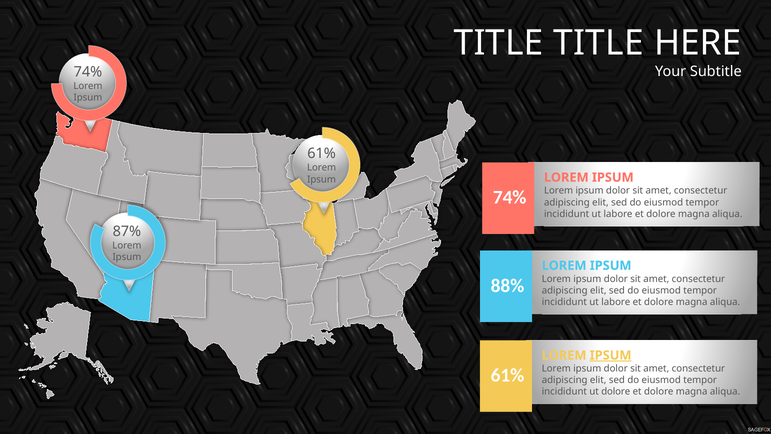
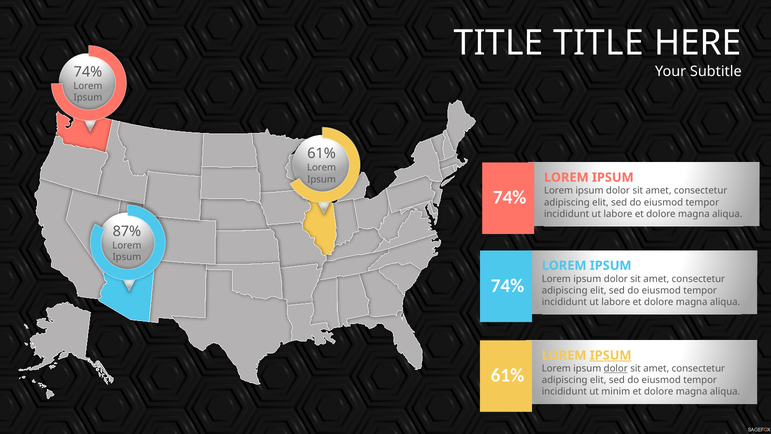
88%: 88% -> 74% (508, 285)
dolor underline: none -> present (616, 368)
ut dolore: dolore -> minim (616, 392)
